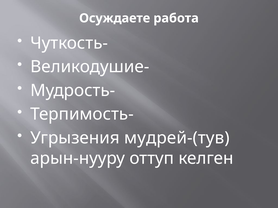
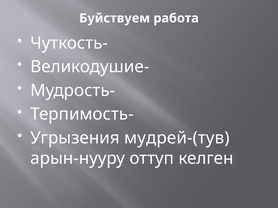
Осуждаете: Осуждаете -> Буйствуем (115, 18)
